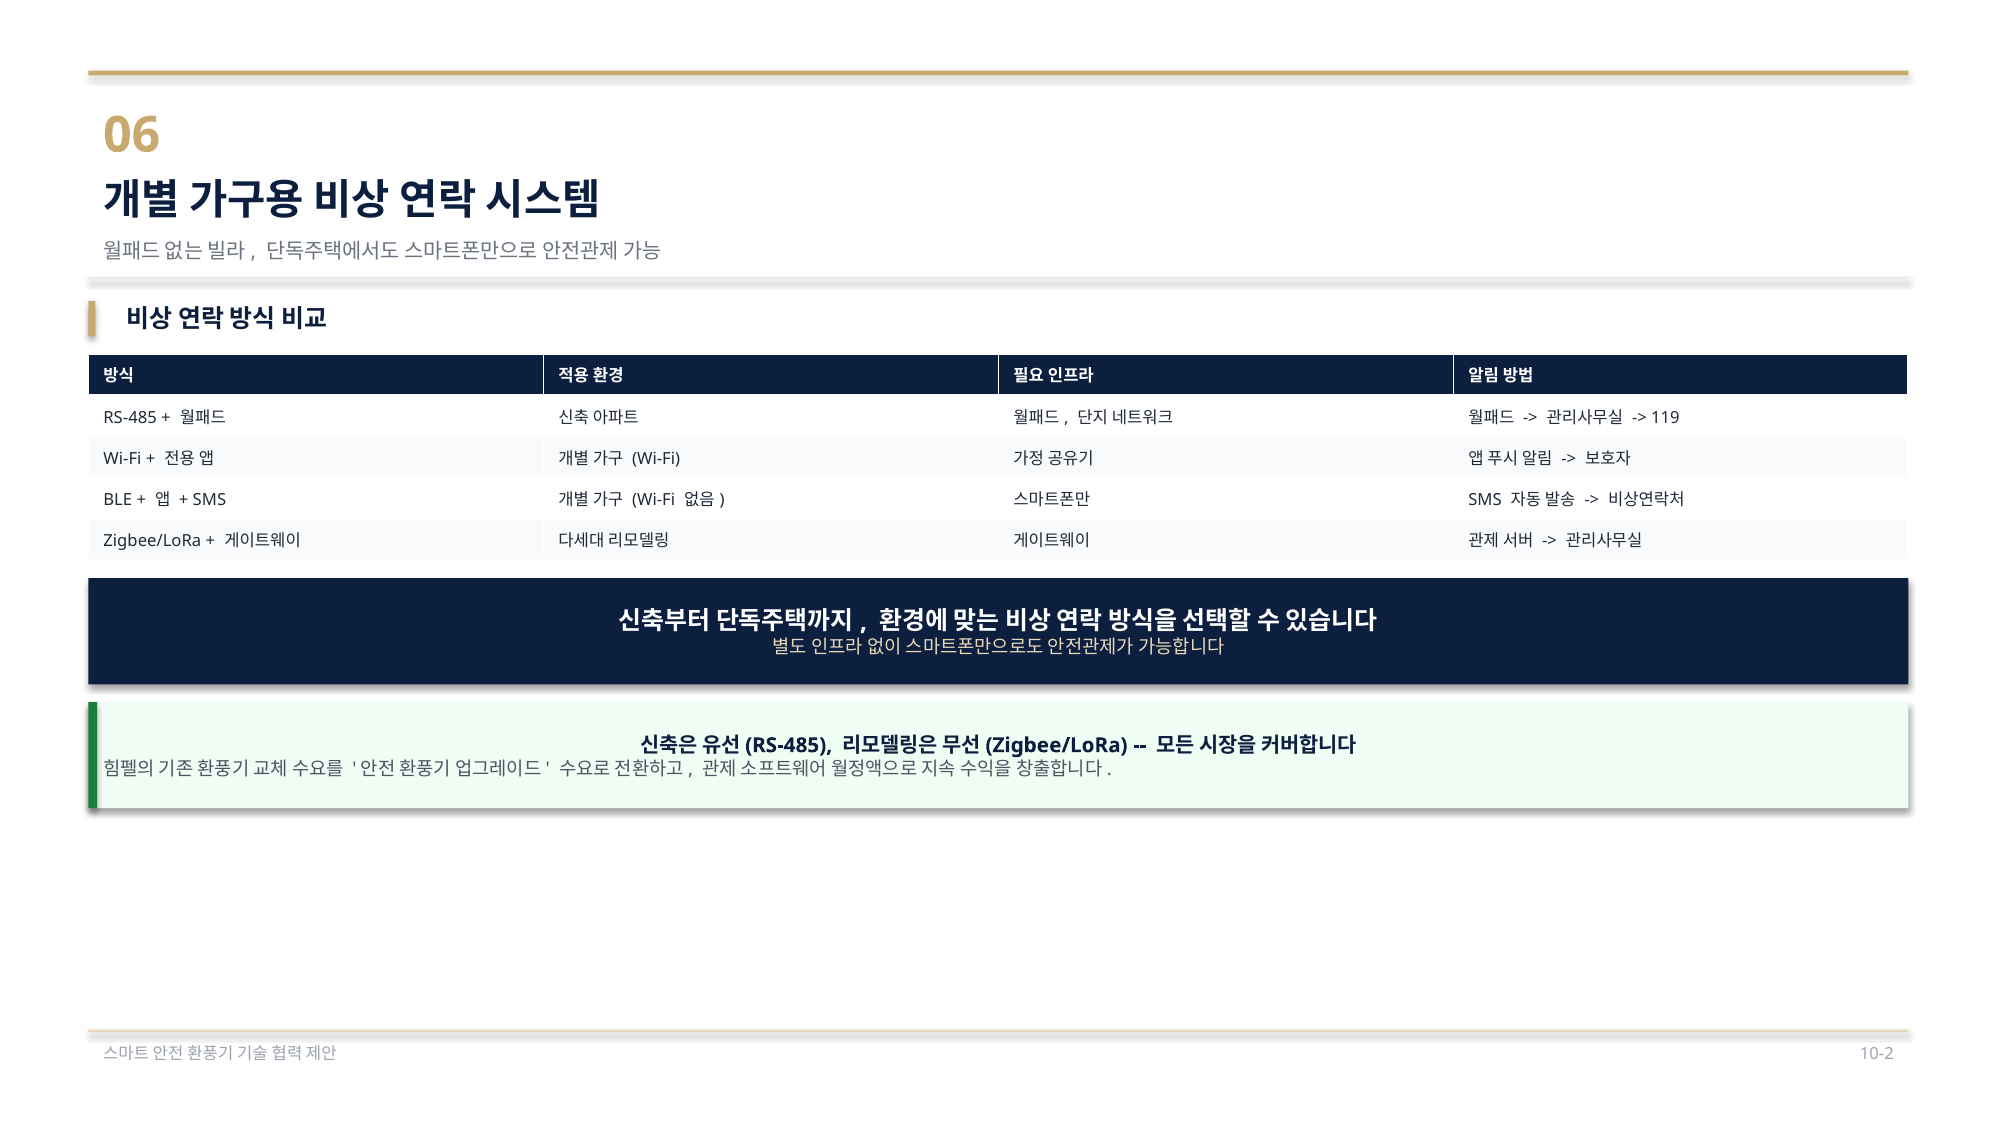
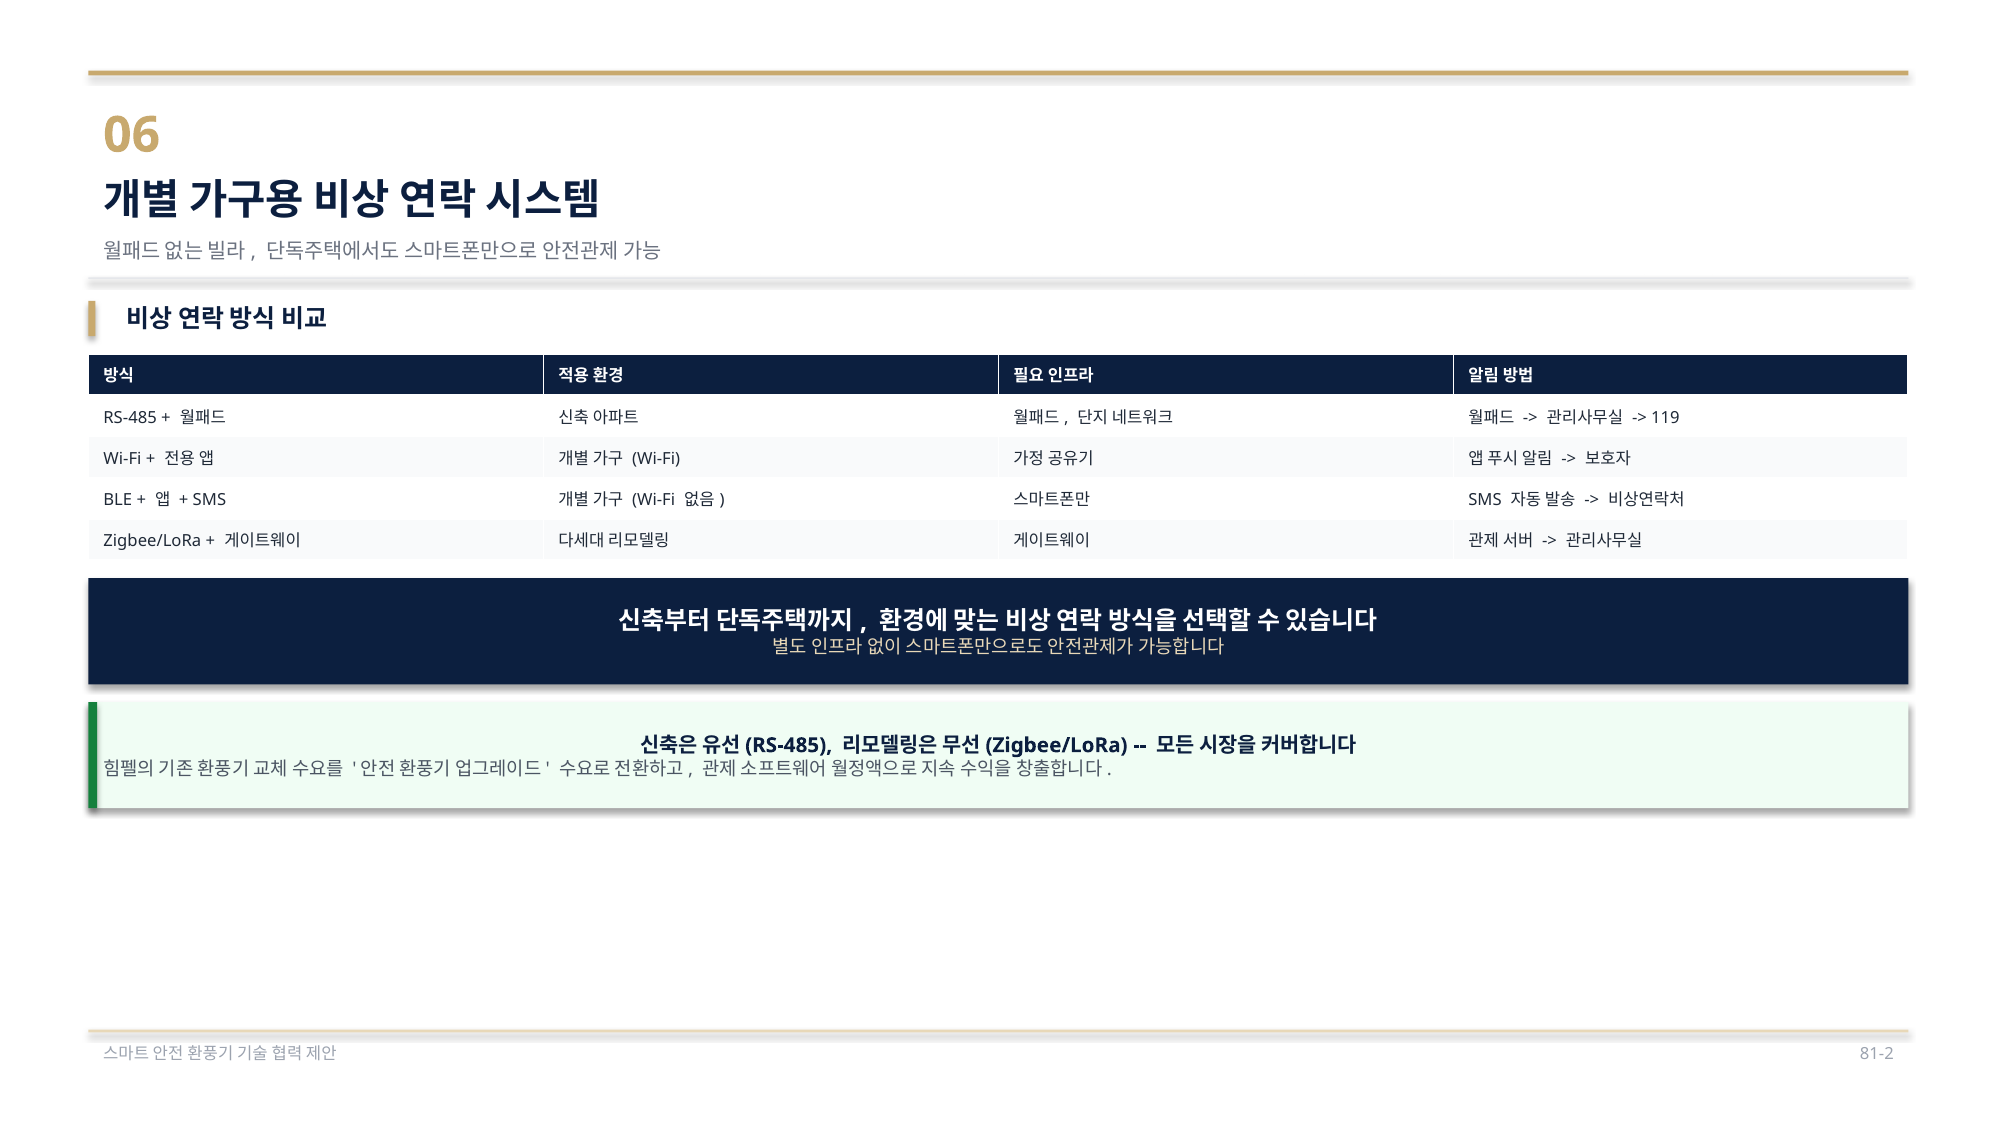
10-2: 10-2 -> 81-2 (1877, 1053)
